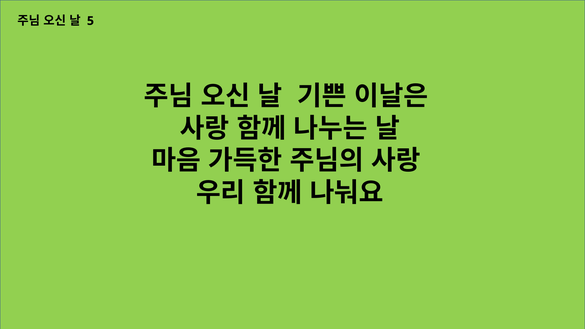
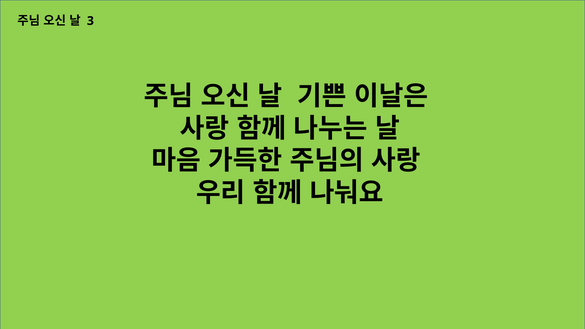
5: 5 -> 3 (90, 21)
